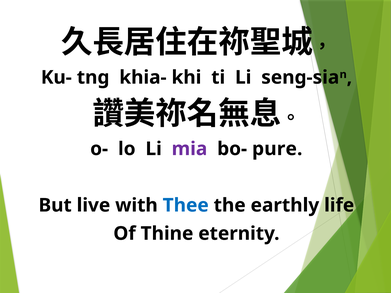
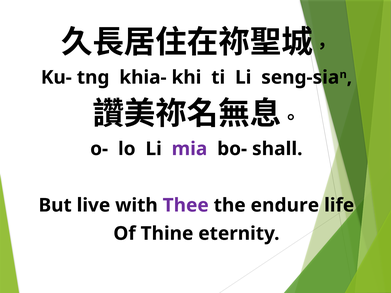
pure: pure -> shall (277, 149)
Thee colour: blue -> purple (186, 205)
earthly: earthly -> endure (285, 205)
